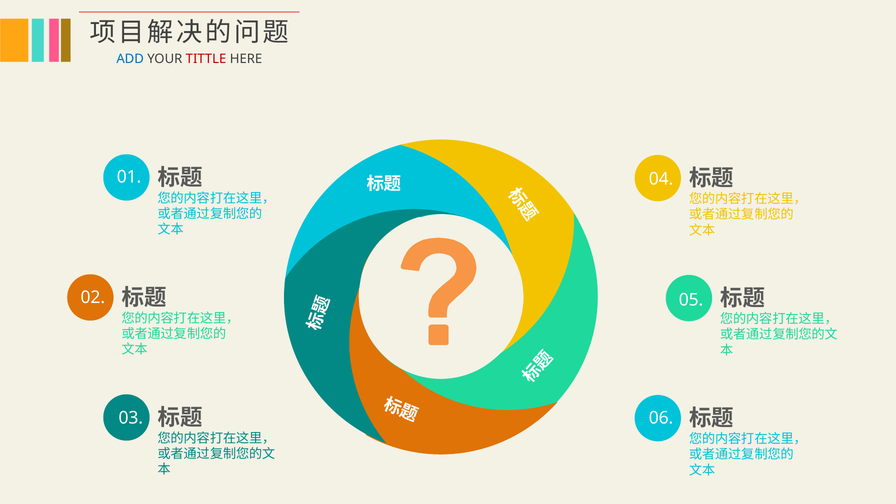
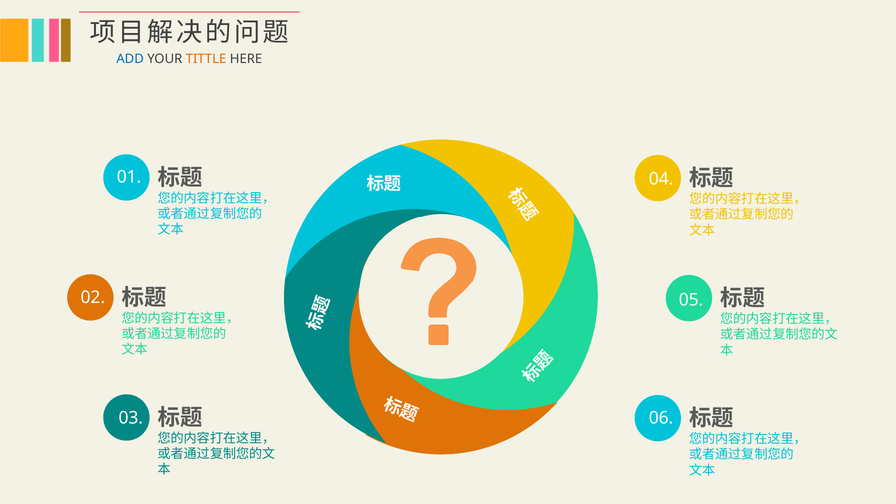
TITTLE colour: red -> orange (206, 59)
